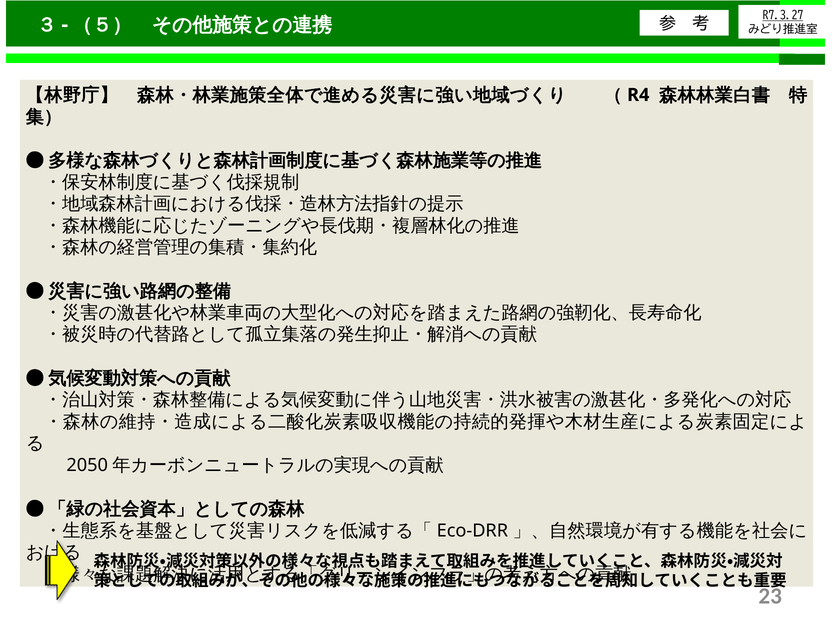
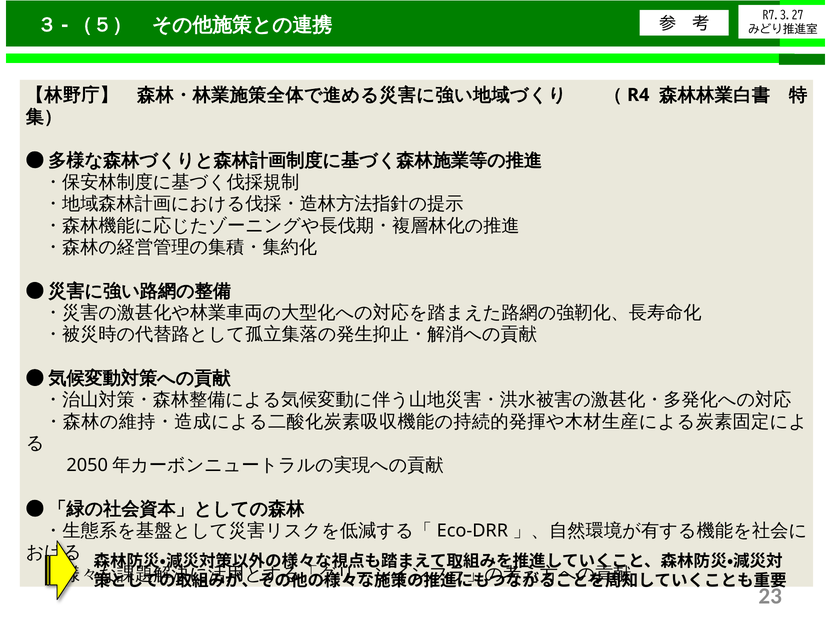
R7.3.27 underline: present -> none (783, 16)
